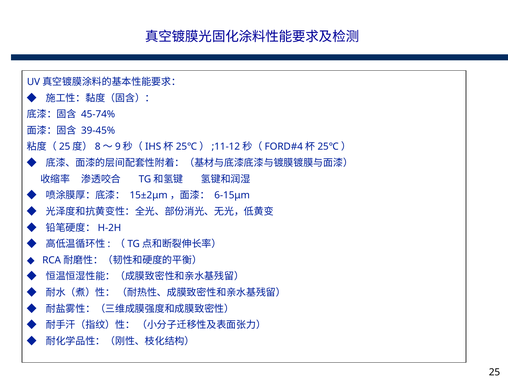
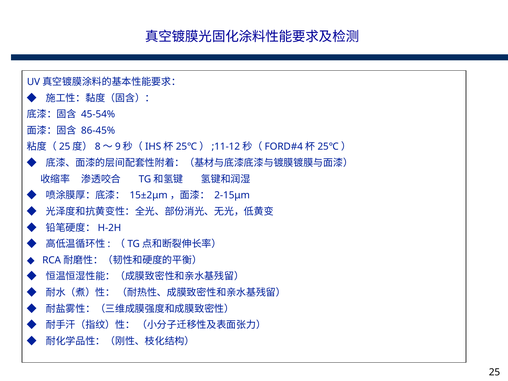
45-74%: 45-74% -> 45-54% (98, 114)
39-45%: 39-45% -> 86-45% (98, 131)
6-15μm: 6-15μm -> 2-15μm (232, 195)
